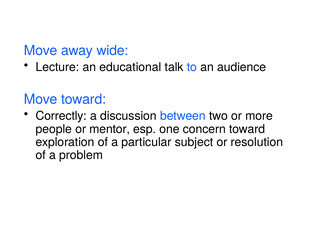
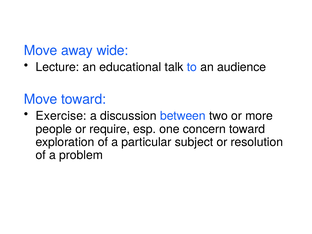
Correctly: Correctly -> Exercise (61, 116)
mentor: mentor -> require (110, 129)
